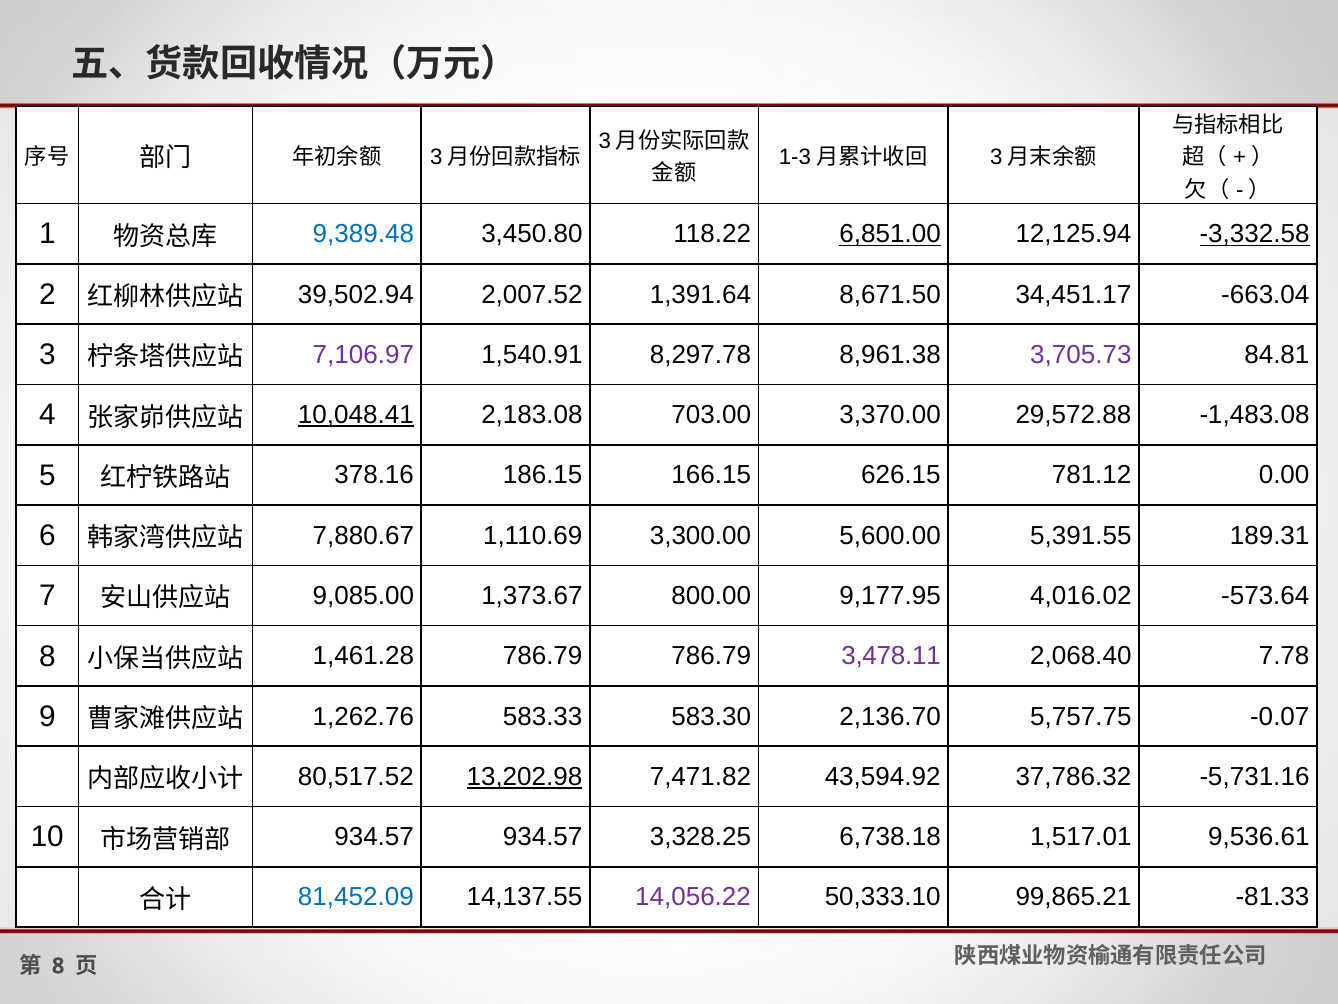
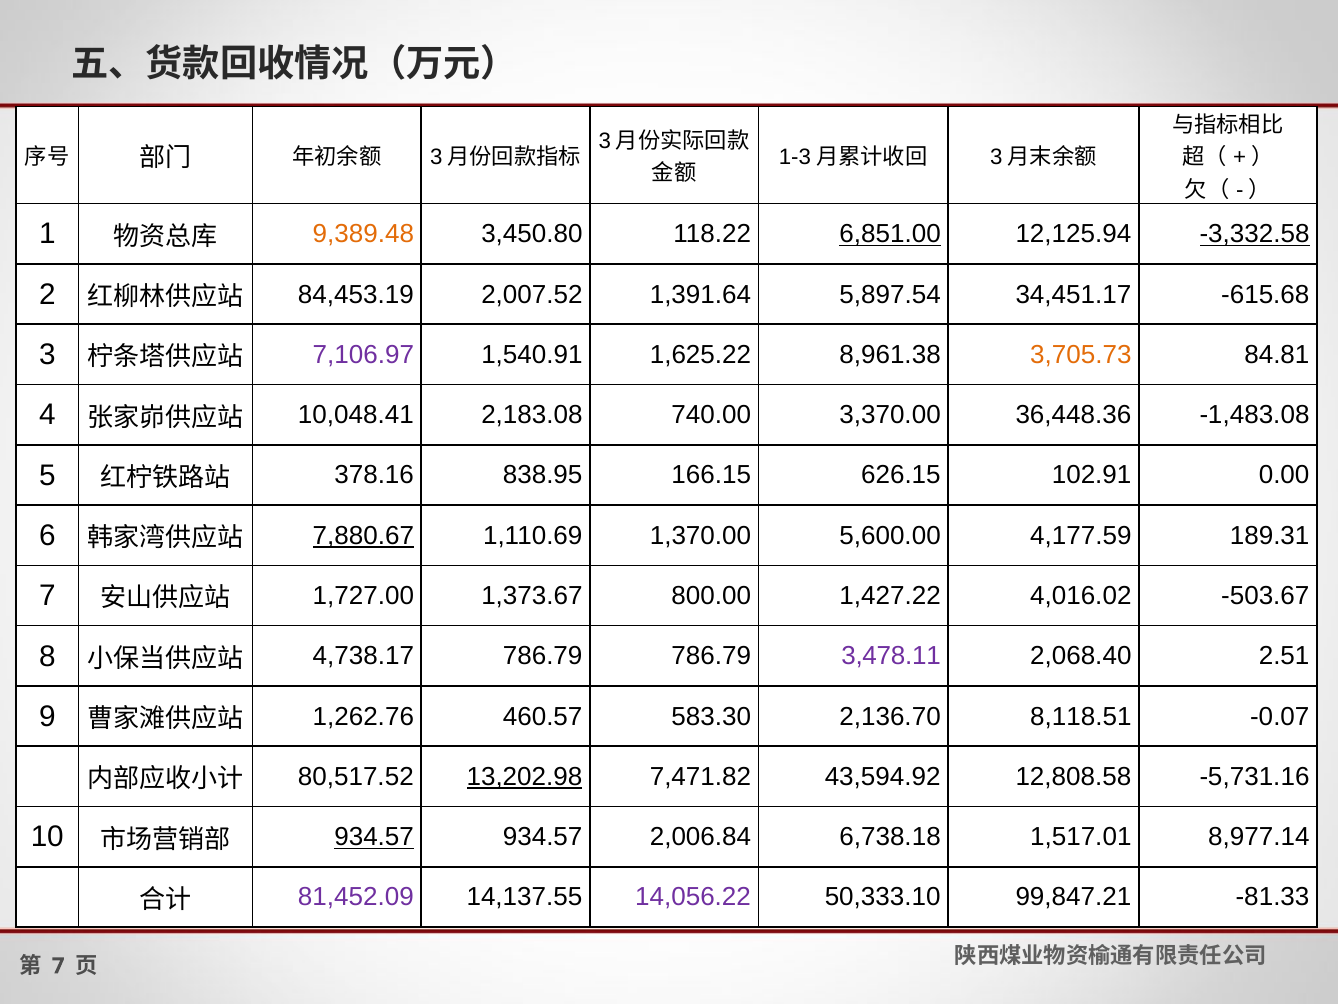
9,389.48 colour: blue -> orange (363, 234)
39,502.94: 39,502.94 -> 84,453.19 (356, 294)
8,671.50: 8,671.50 -> 5,897.54 (890, 294)
-663.04: -663.04 -> -615.68 (1265, 294)
8,297.78: 8,297.78 -> 1,625.22 (700, 355)
3,705.73 colour: purple -> orange (1081, 355)
10,048.41 underline: present -> none (356, 415)
703.00: 703.00 -> 740.00 (711, 415)
29,572.88: 29,572.88 -> 36,448.36 (1073, 415)
186.15: 186.15 -> 838.95 (543, 475)
781.12: 781.12 -> 102.91 (1092, 475)
7,880.67 underline: none -> present (363, 535)
3,300.00: 3,300.00 -> 1,370.00 (700, 535)
5,391.55: 5,391.55 -> 4,177.59 (1081, 535)
9,085.00: 9,085.00 -> 1,727.00 (363, 596)
9,177.95: 9,177.95 -> 1,427.22 (890, 596)
-573.64: -573.64 -> -503.67 (1265, 596)
1,461.28: 1,461.28 -> 4,738.17 (363, 656)
7.78: 7.78 -> 2.51 (1284, 656)
583.33: 583.33 -> 460.57 (543, 716)
5,757.75: 5,757.75 -> 8,118.51 (1081, 716)
37,786.32: 37,786.32 -> 12,808.58 (1073, 776)
934.57 underline: none -> present (374, 837)
3,328.25: 3,328.25 -> 2,006.84 (700, 837)
9,536.61: 9,536.61 -> 8,977.14 (1259, 837)
81,452.09 colour: blue -> purple (356, 897)
99,865.21: 99,865.21 -> 99,847.21 (1073, 897)
8: 8 -> 7 (58, 966)
